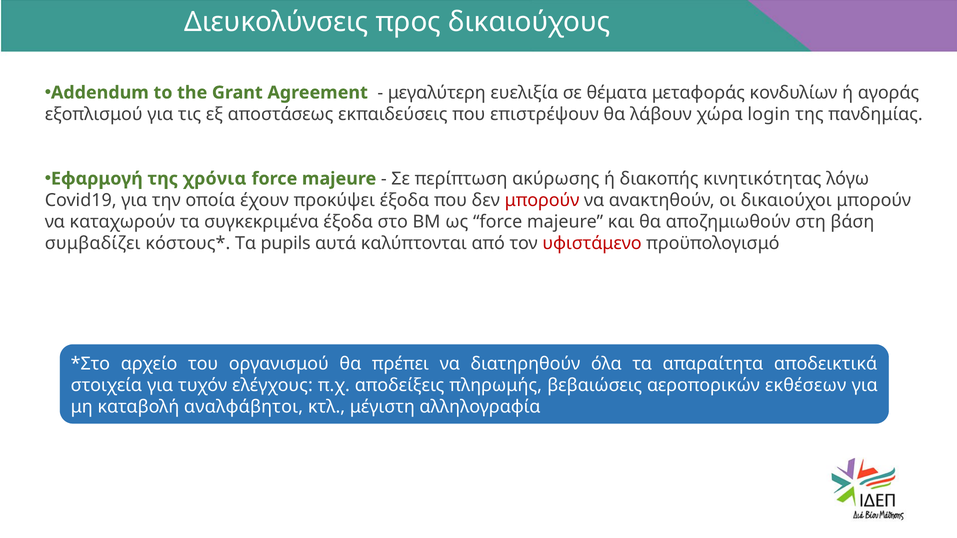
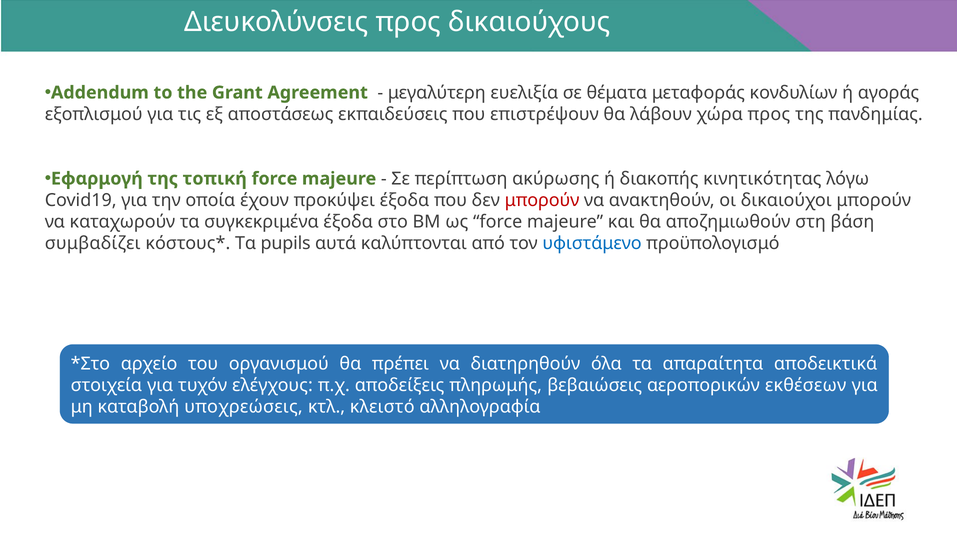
χώρα login: login -> προς (769, 114)
χρόνια: χρόνια -> τοπική (215, 179)
υφιστάμενο colour: red -> blue (592, 243)
αναλφάβητοι: αναλφάβητοι -> υποχρεώσεις (244, 407)
μέγιστη: μέγιστη -> κλειστό (382, 407)
